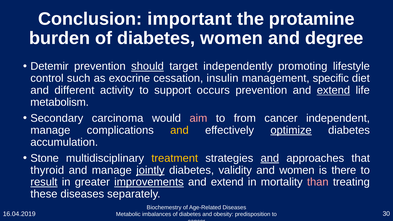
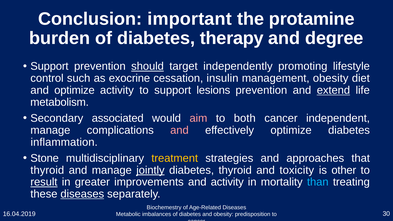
diabetes women: women -> therapy (232, 38)
Detemir: Detemir -> Support (49, 66)
management specific: specific -> obesity (331, 78)
and different: different -> optimize (74, 90)
occurs: occurs -> lesions (213, 90)
carcinoma: carcinoma -> associated (118, 118)
from: from -> both (245, 118)
and colour: yellow -> pink (179, 130)
optimize underline: present -> none (291, 130)
accumulation: accumulation -> inflammation (64, 142)
and underline: present -> none (270, 158)
diabetes validity: validity -> thyroid (235, 170)
and women: women -> toxicity (297, 170)
there: there -> other (344, 170)
improvements underline: present -> none (149, 182)
extend: extend -> activity (227, 182)
than colour: pink -> light blue (318, 182)
diseases underline: none -> present (82, 194)
